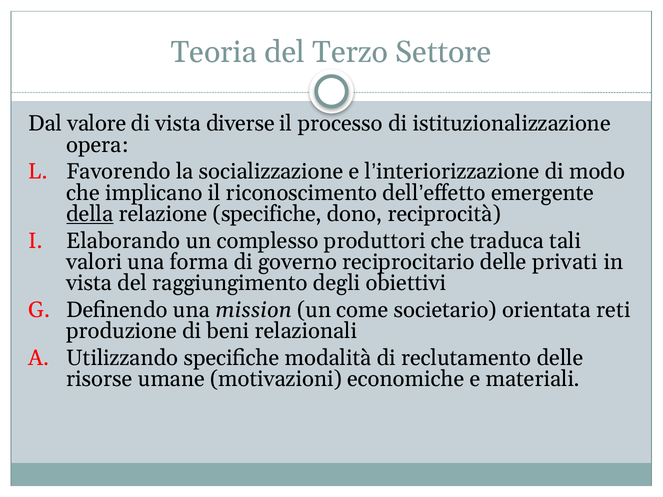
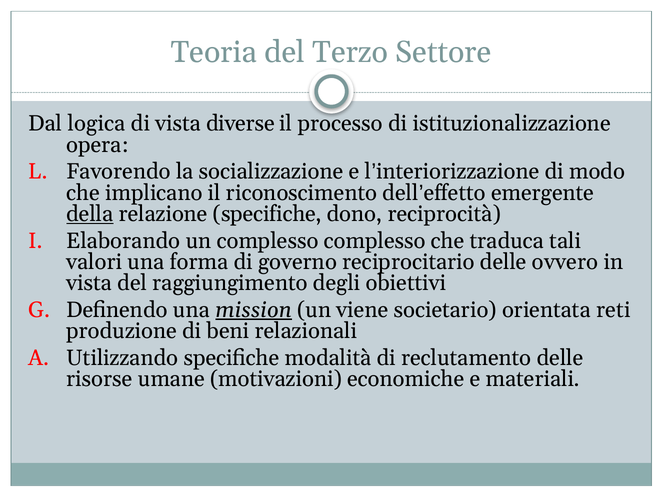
valore: valore -> logica (97, 124)
complesso produttori: produttori -> complesso (375, 241)
privati: privati -> ovvero (565, 262)
mission underline: none -> present (254, 310)
come: come -> viene (362, 310)
